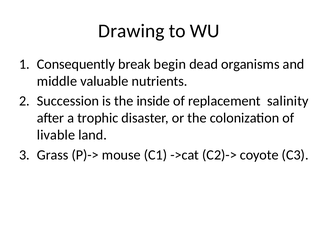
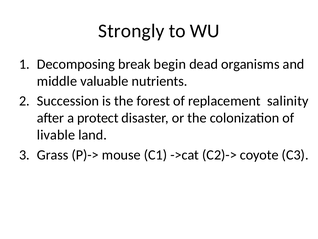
Drawing: Drawing -> Strongly (131, 31)
Consequently: Consequently -> Decomposing (76, 64)
inside: inside -> forest (153, 101)
trophic: trophic -> protect (98, 118)
